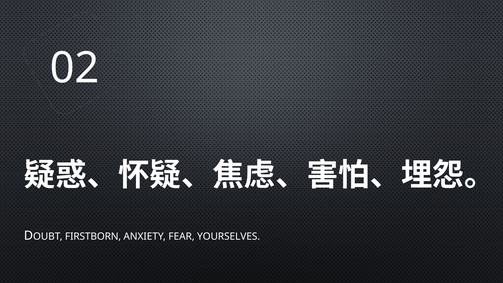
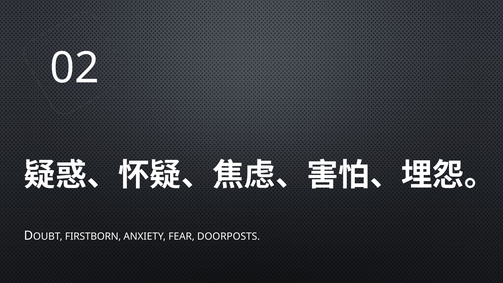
YOURSELVES: YOURSELVES -> DOORPOSTS (229, 236)
